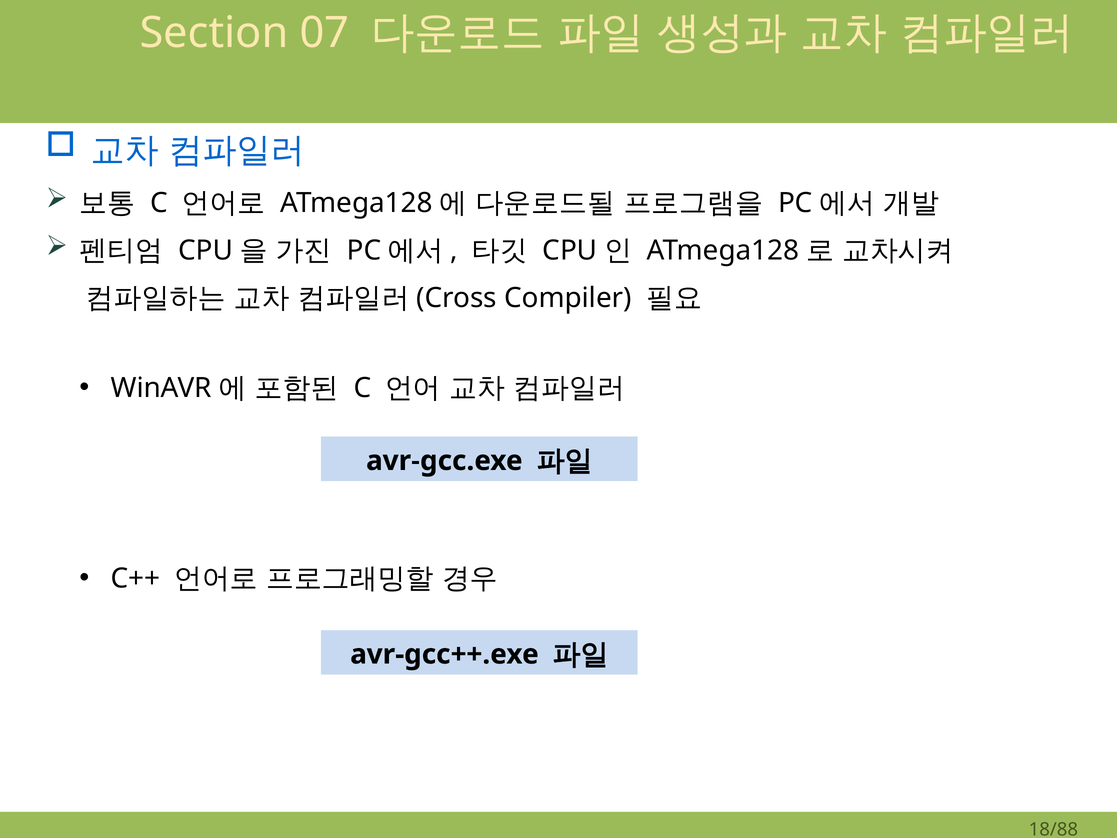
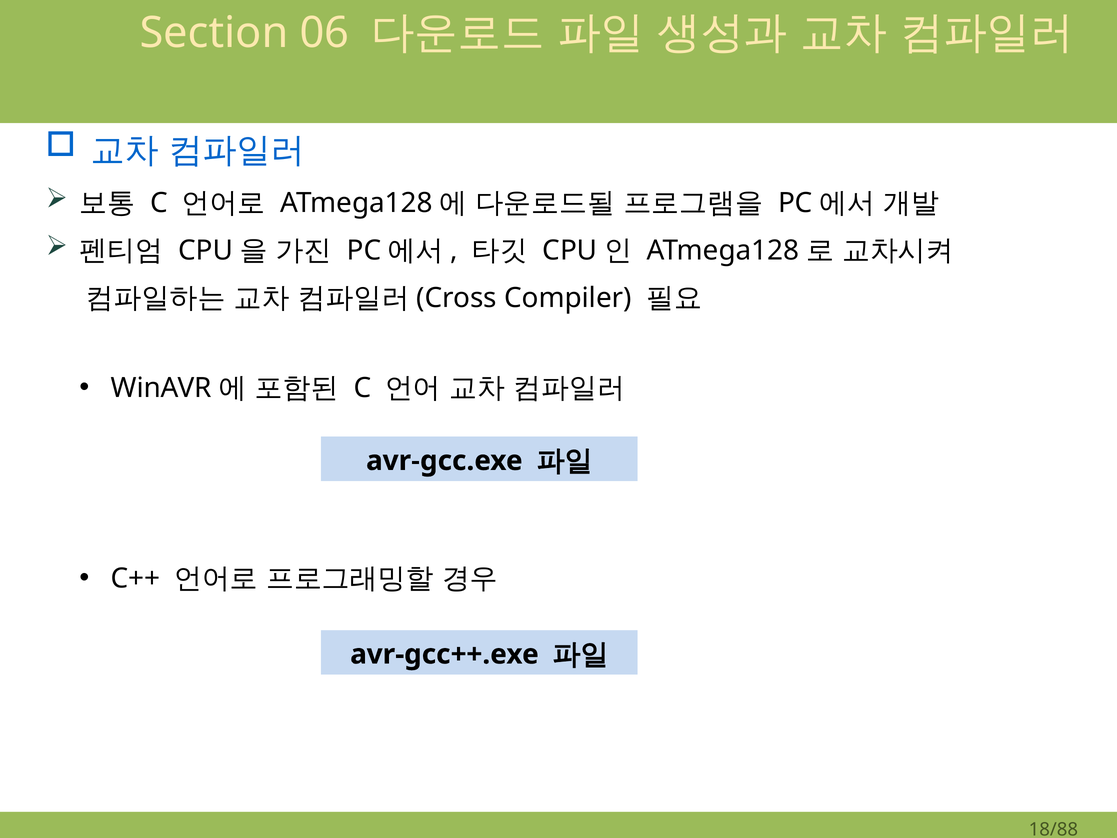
07: 07 -> 06 (324, 33)
